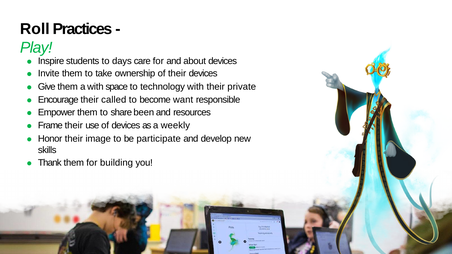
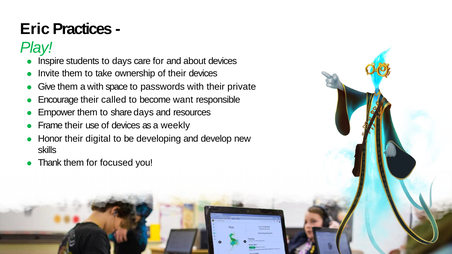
Roll: Roll -> Eric (35, 29)
technology: technology -> passwords (163, 87)
share been: been -> days (144, 112)
image: image -> digital (98, 139)
participate: participate -> developing (159, 139)
building: building -> focused (117, 163)
